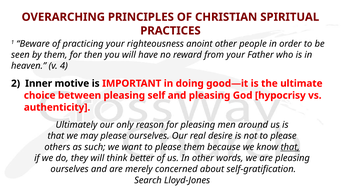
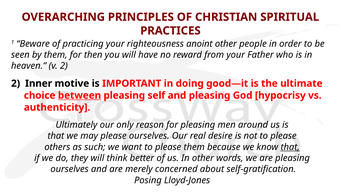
v 4: 4 -> 2 (64, 66)
between underline: none -> present (80, 95)
Search: Search -> Posing (148, 180)
